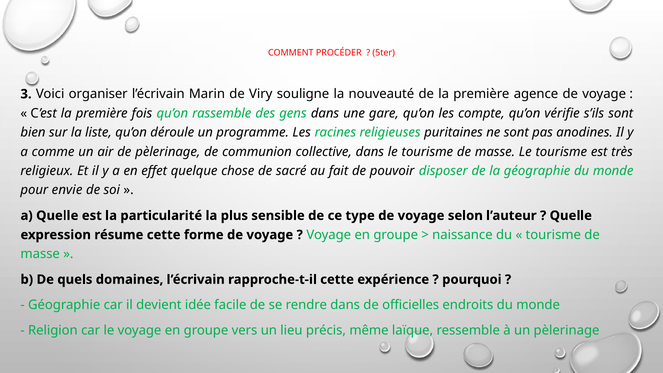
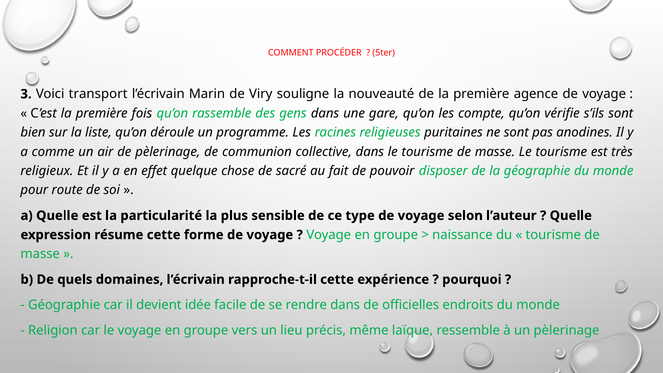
organiser: organiser -> transport (98, 94)
envie: envie -> route (67, 190)
